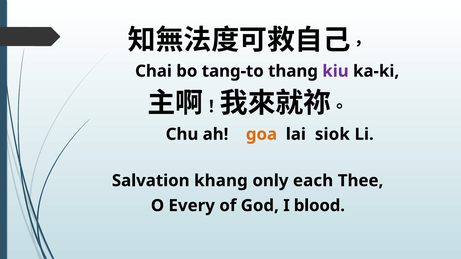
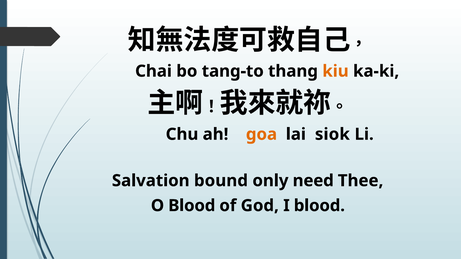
kiu colour: purple -> orange (336, 71)
khang: khang -> bound (221, 181)
each: each -> need (313, 181)
O Every: Every -> Blood (192, 206)
